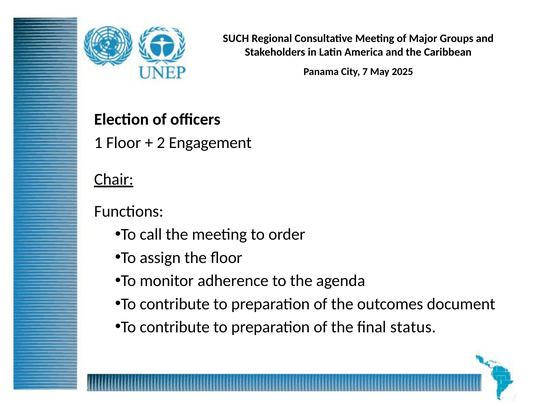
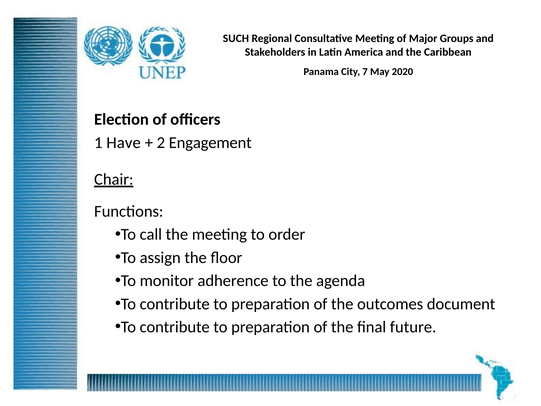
2025: 2025 -> 2020 (402, 72)
1 Floor: Floor -> Have (124, 143)
status: status -> future (413, 327)
